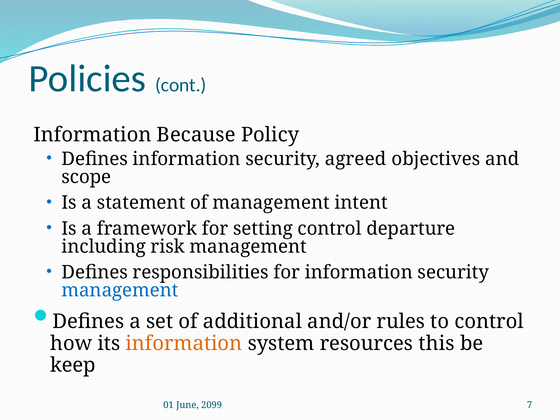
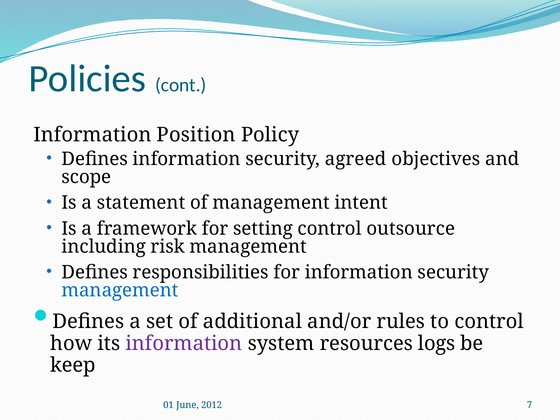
Because: Because -> Position (196, 135)
departure: departure -> outsource (411, 229)
information colour: orange -> purple (184, 343)
this: this -> logs (437, 343)
2099: 2099 -> 2012 (212, 405)
